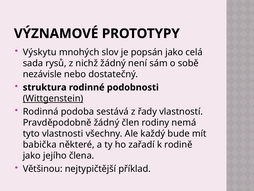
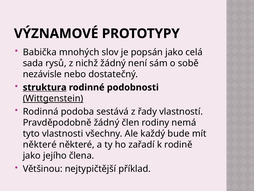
Výskytu: Výskytu -> Babička (40, 52)
struktura underline: none -> present (45, 87)
babička: babička -> některé (40, 144)
